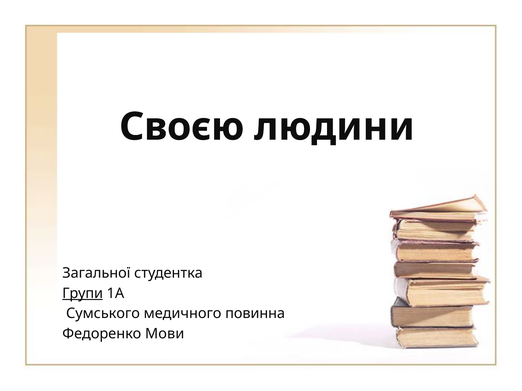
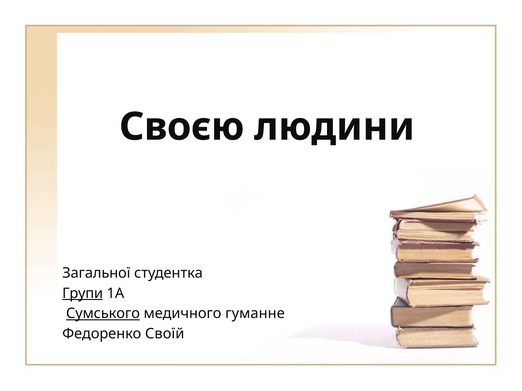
Сумського underline: none -> present (103, 314)
повинна: повинна -> гуманне (255, 314)
Мови: Мови -> Своїй (165, 334)
